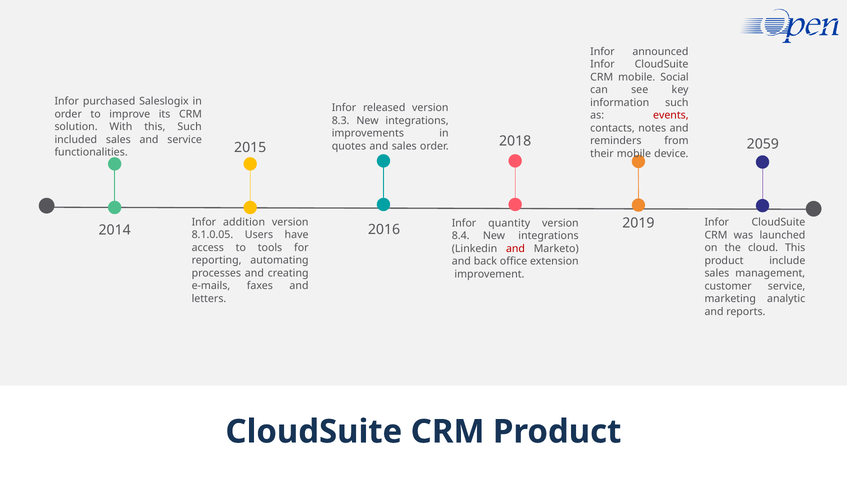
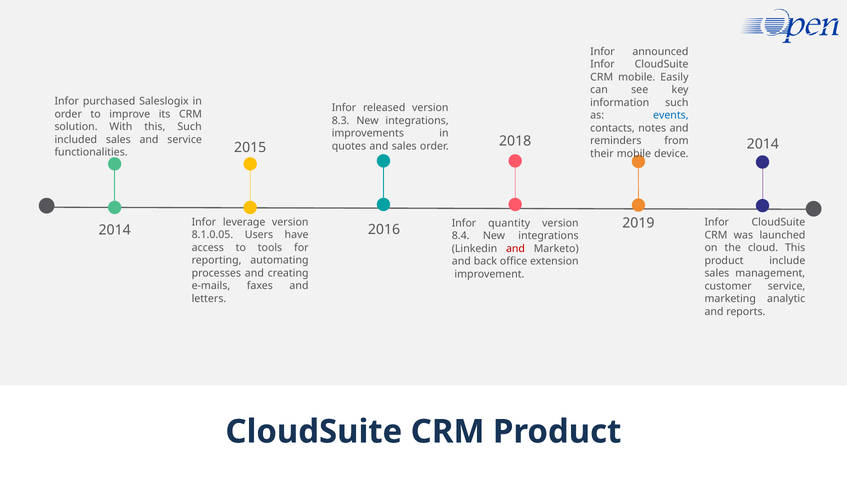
Social: Social -> Easily (674, 77)
events colour: red -> blue (671, 115)
2059: 2059 -> 2014 (763, 144)
addition: addition -> leverage (244, 222)
